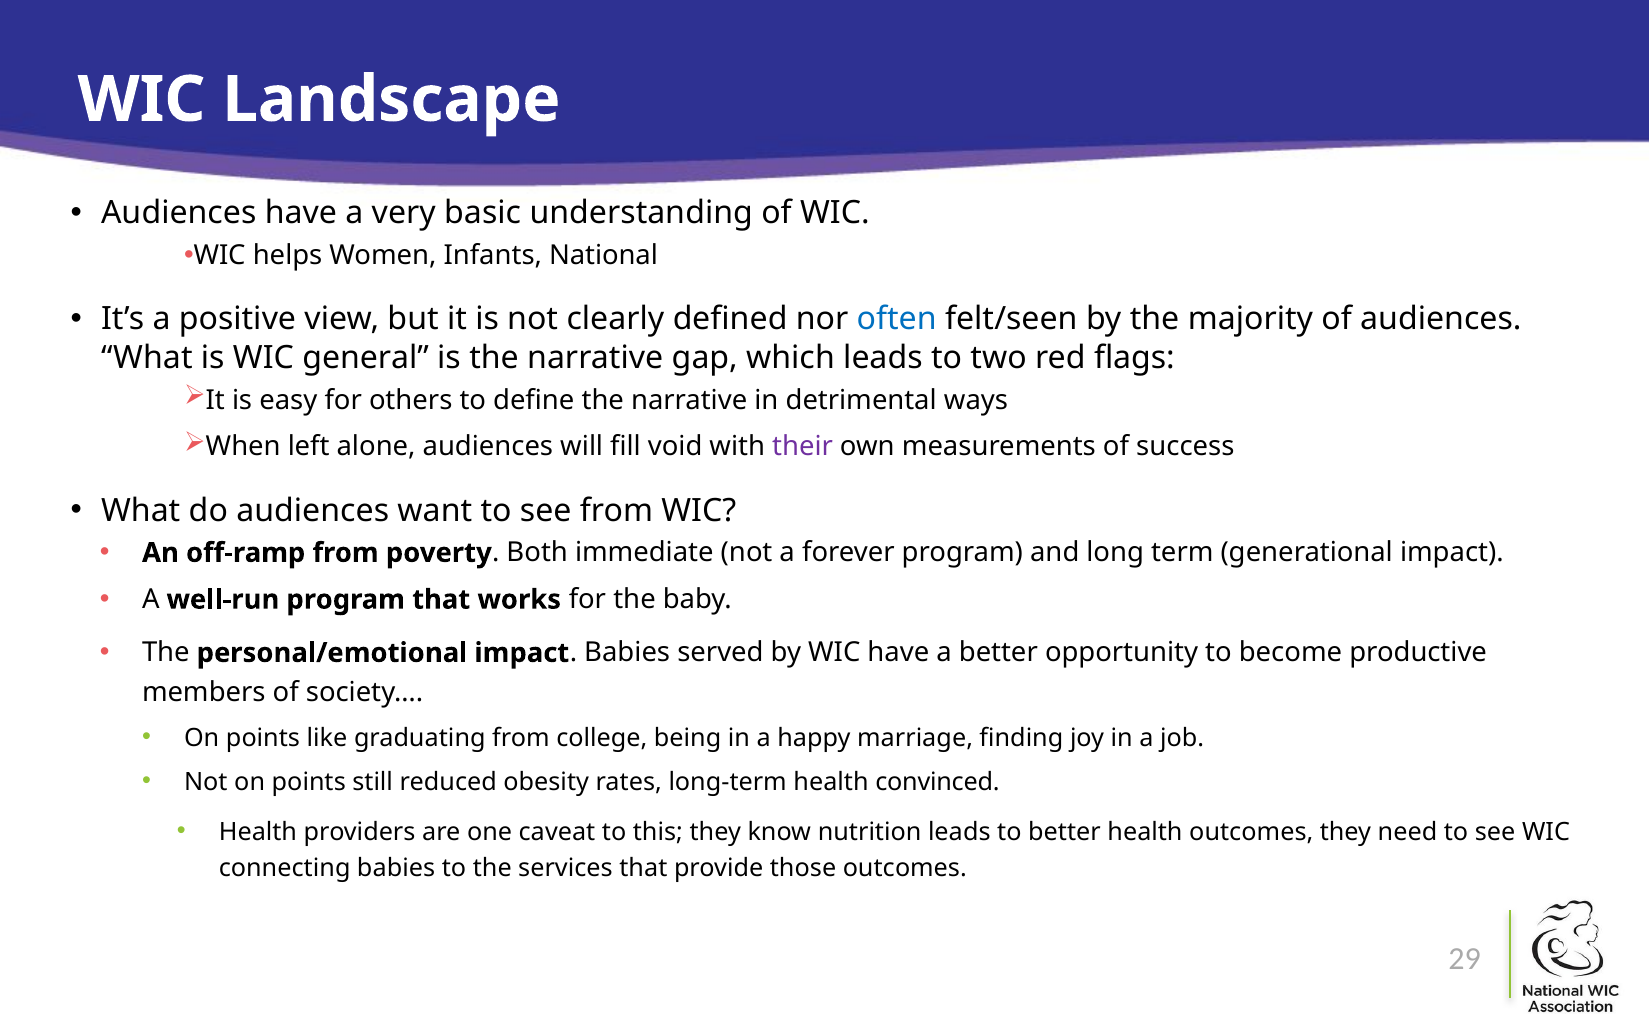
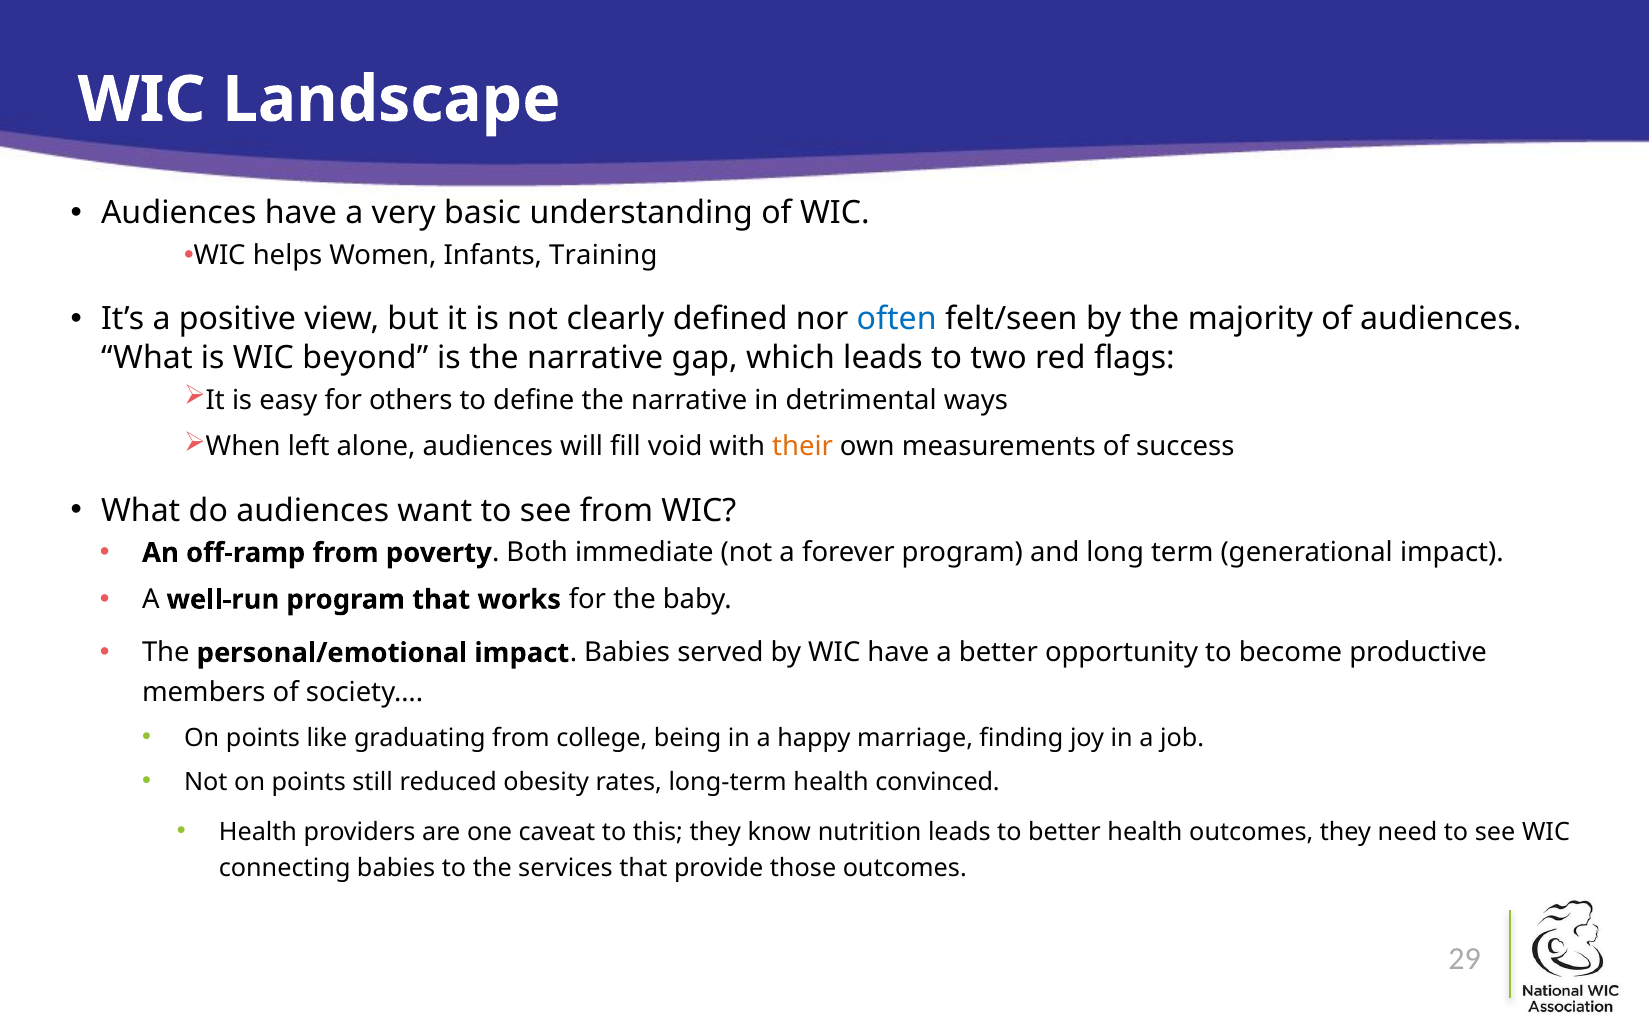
National: National -> Training (603, 256)
general: general -> beyond (365, 358)
their colour: purple -> orange (803, 447)
